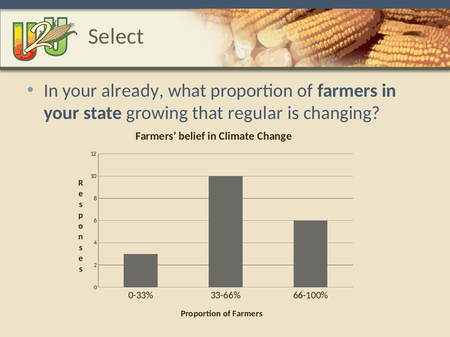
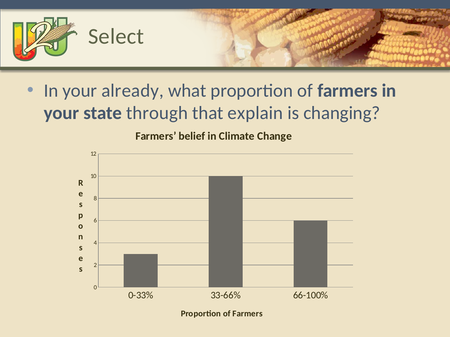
growing: growing -> through (157, 113)
regular: regular -> explain (255, 113)
